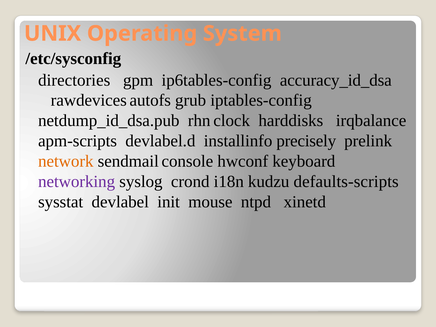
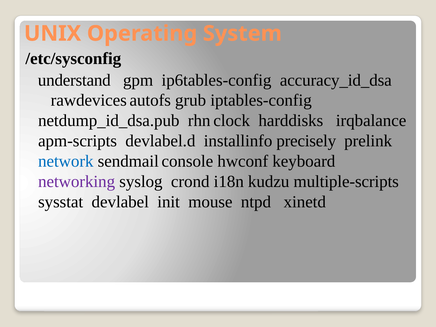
directories: directories -> understand (74, 80)
network colour: orange -> blue (66, 161)
defaults-scripts: defaults-scripts -> multiple-scripts (346, 182)
